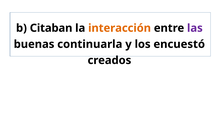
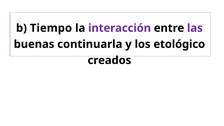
Citaban: Citaban -> Tiempo (51, 28)
interacción colour: orange -> purple (120, 28)
encuestó: encuestó -> etológico (179, 44)
